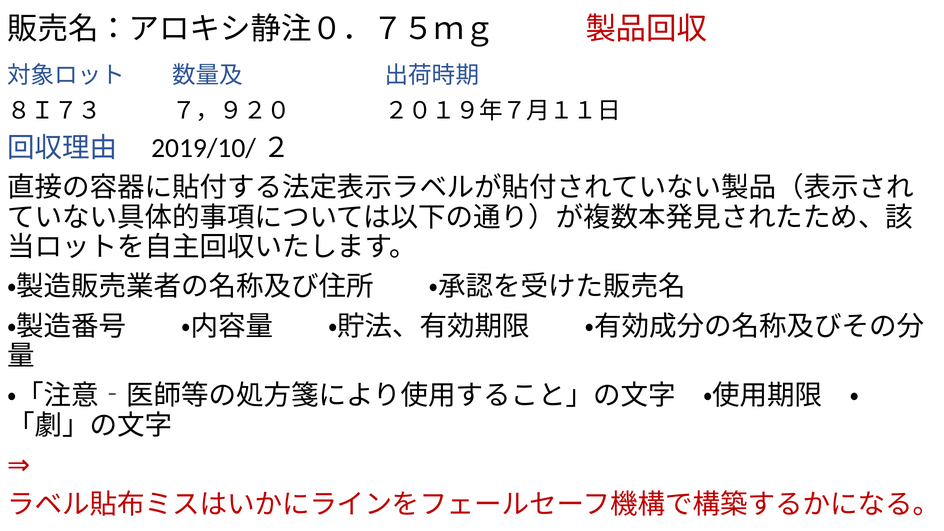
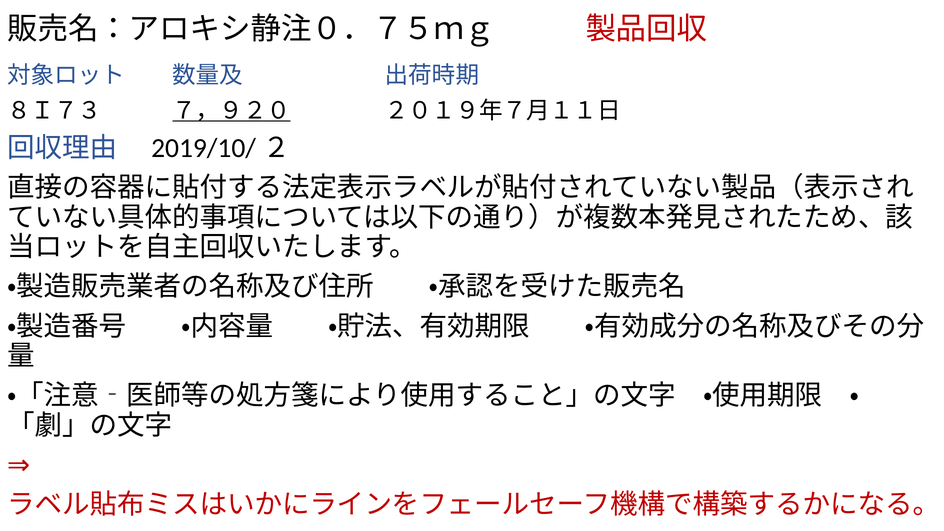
７，９２０ underline: none -> present (231, 111)
